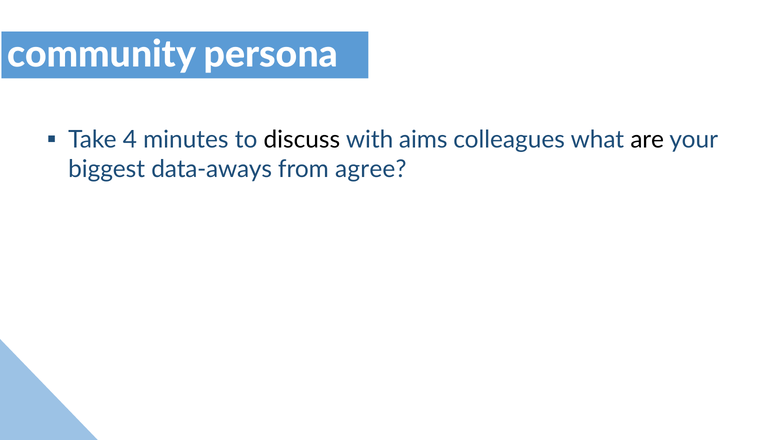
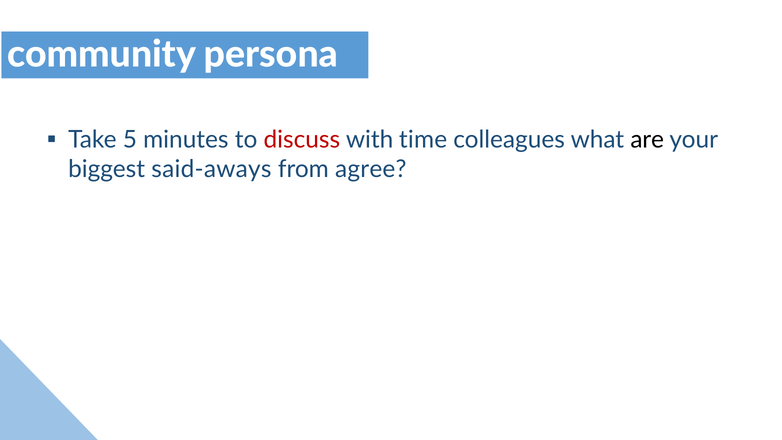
4: 4 -> 5 (130, 140)
discuss colour: black -> red (302, 140)
aims: aims -> time (423, 140)
data-aways: data-aways -> said-aways (211, 169)
